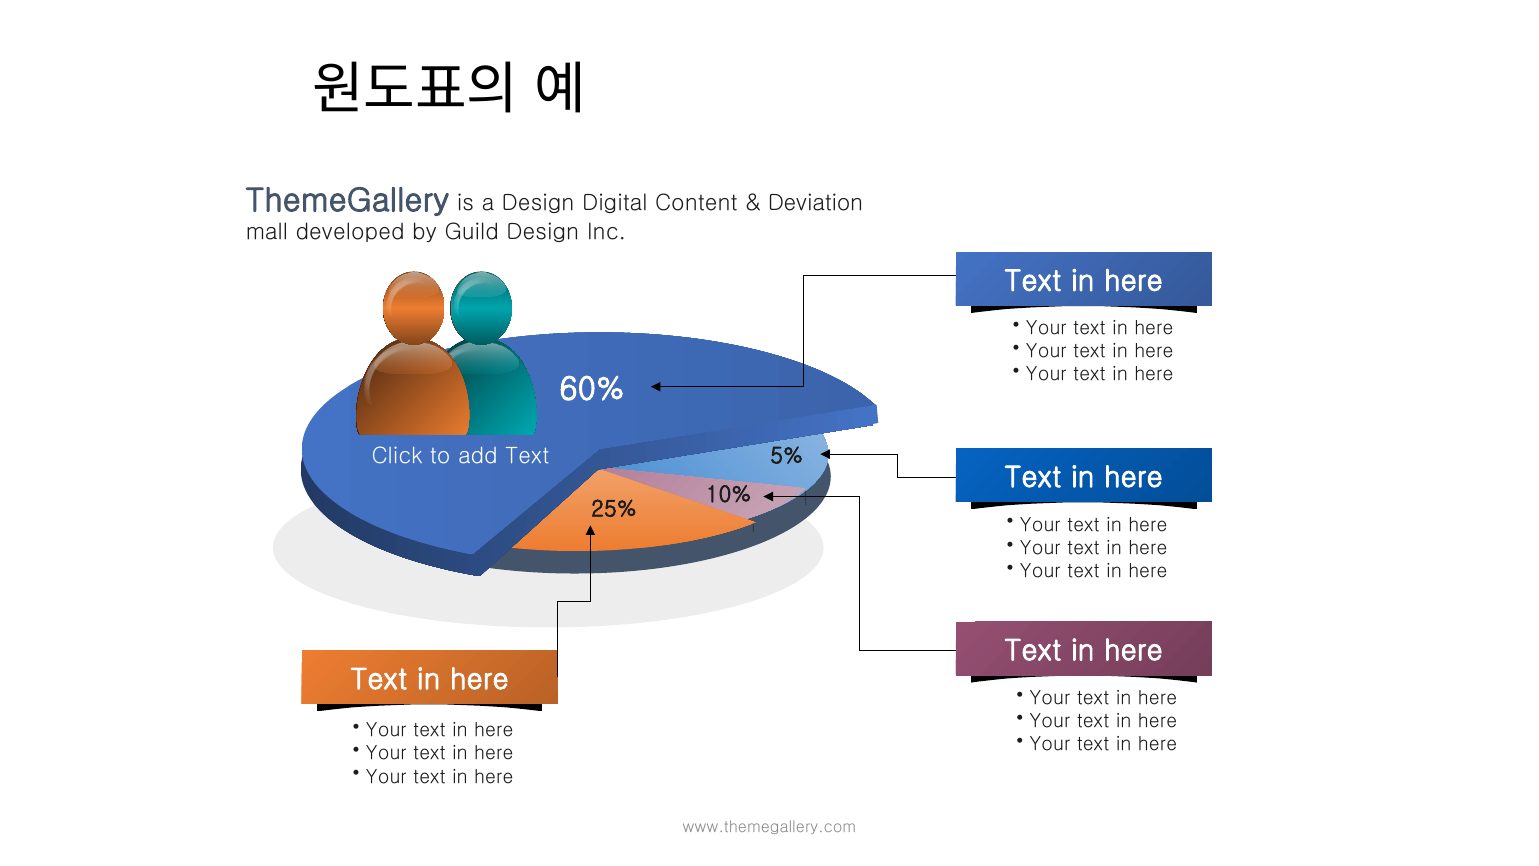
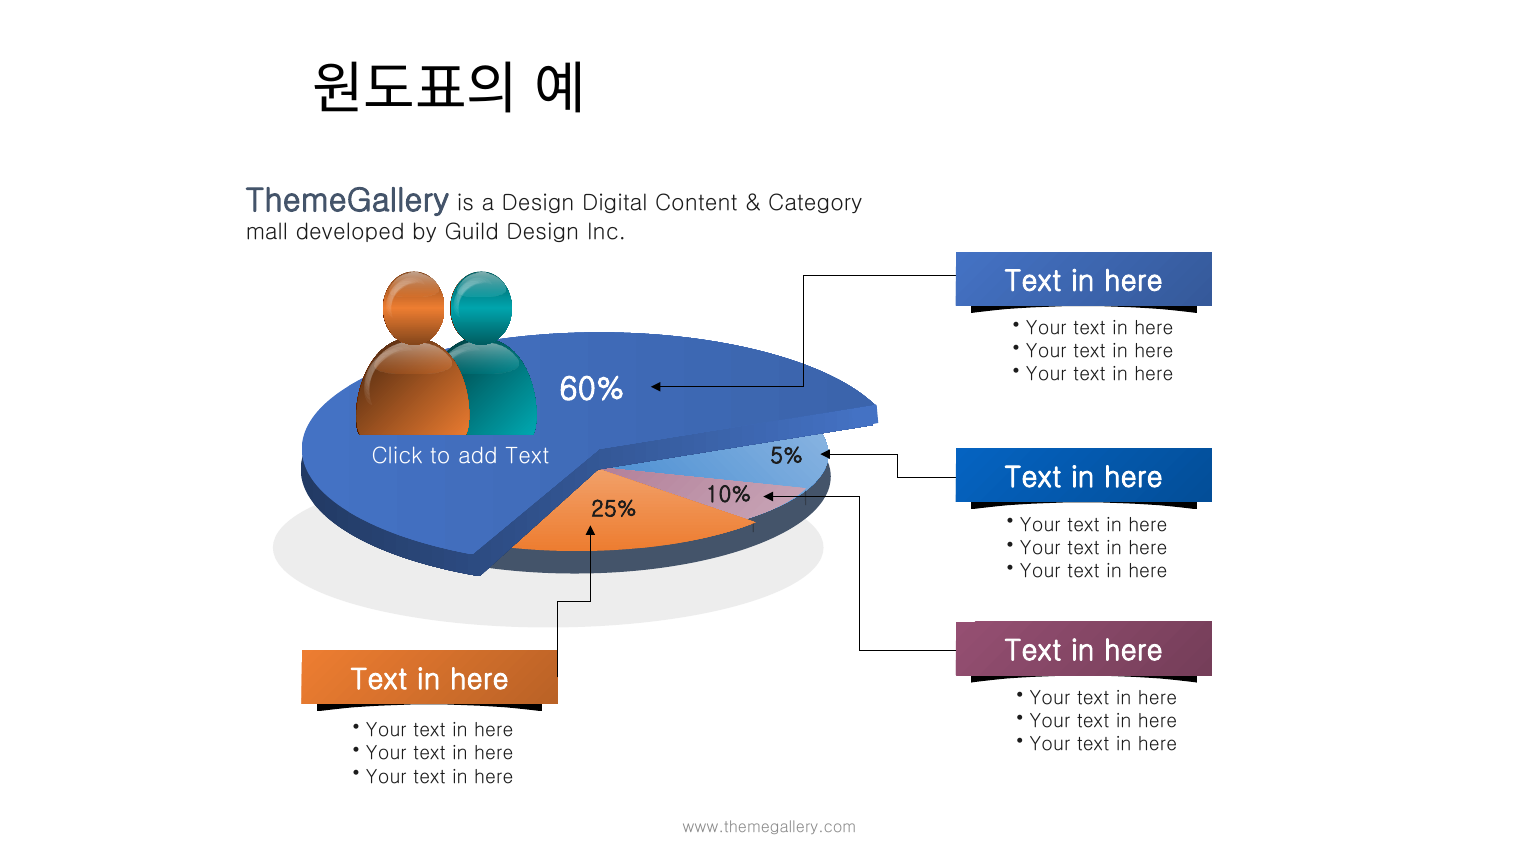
Deviation: Deviation -> Category (815, 203)
